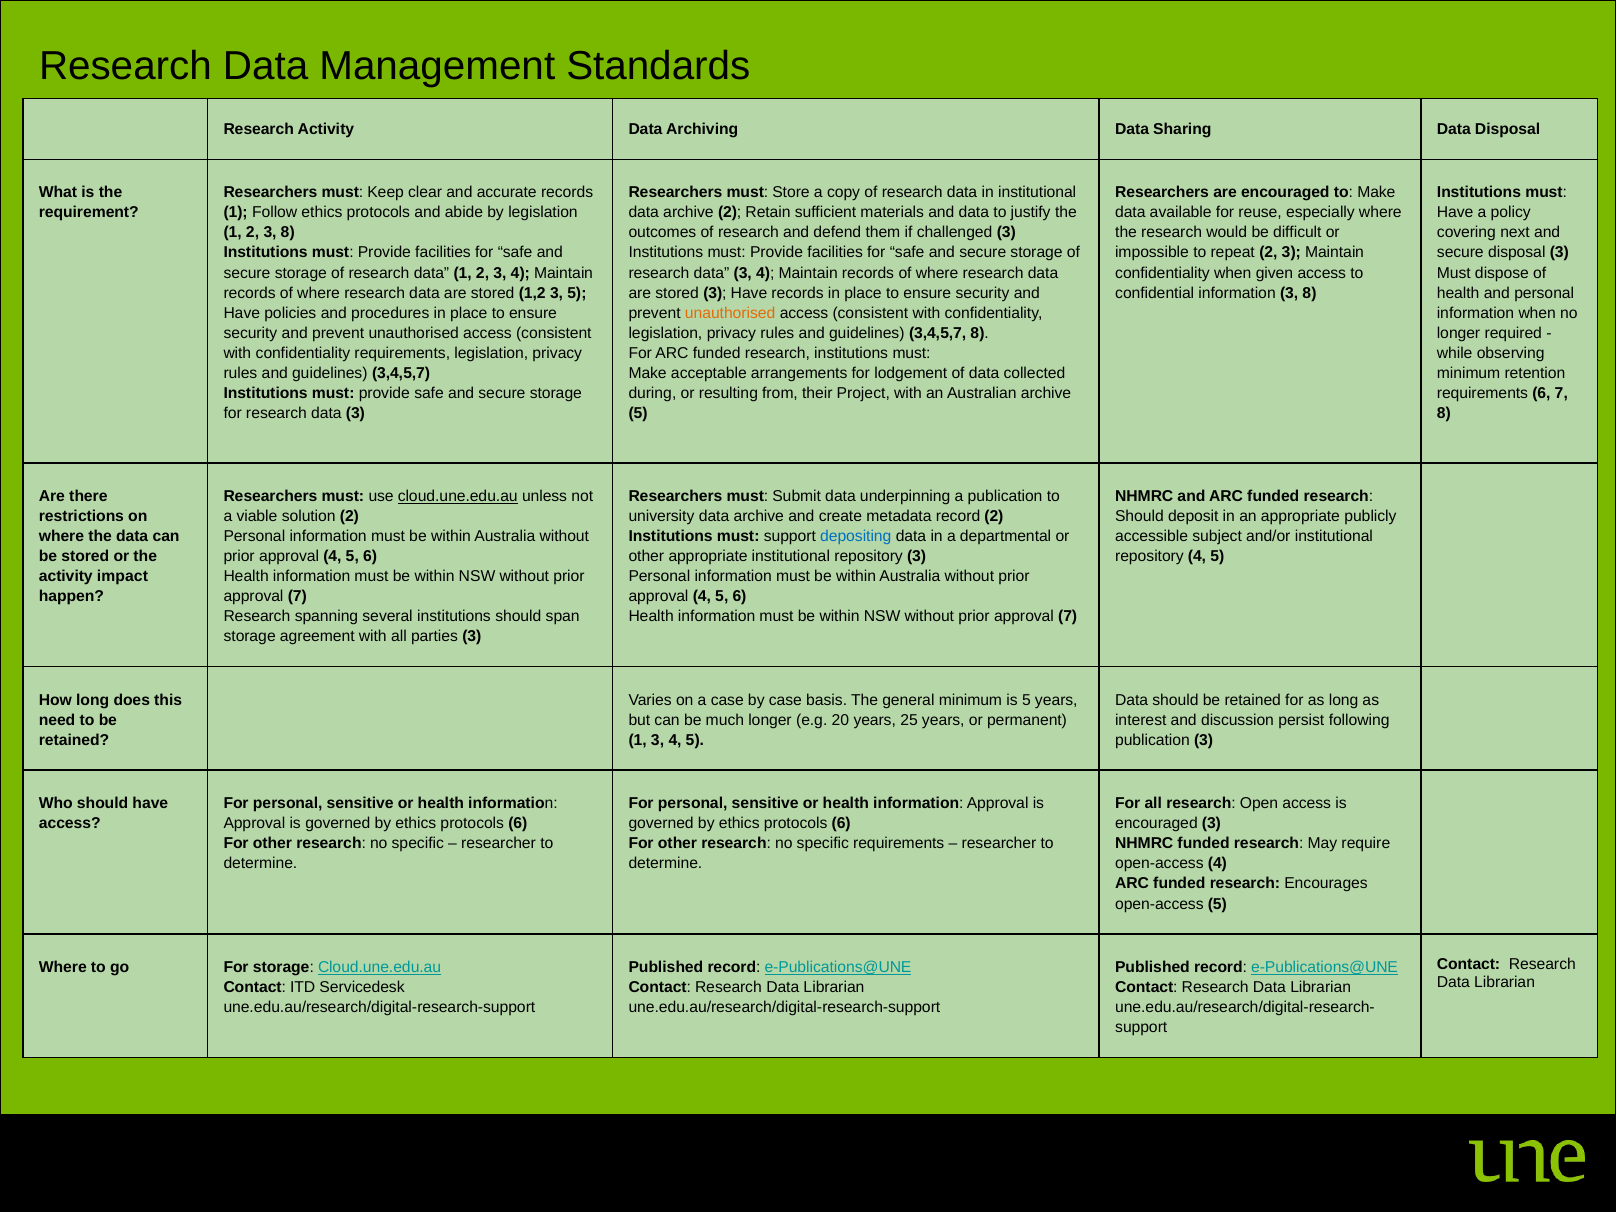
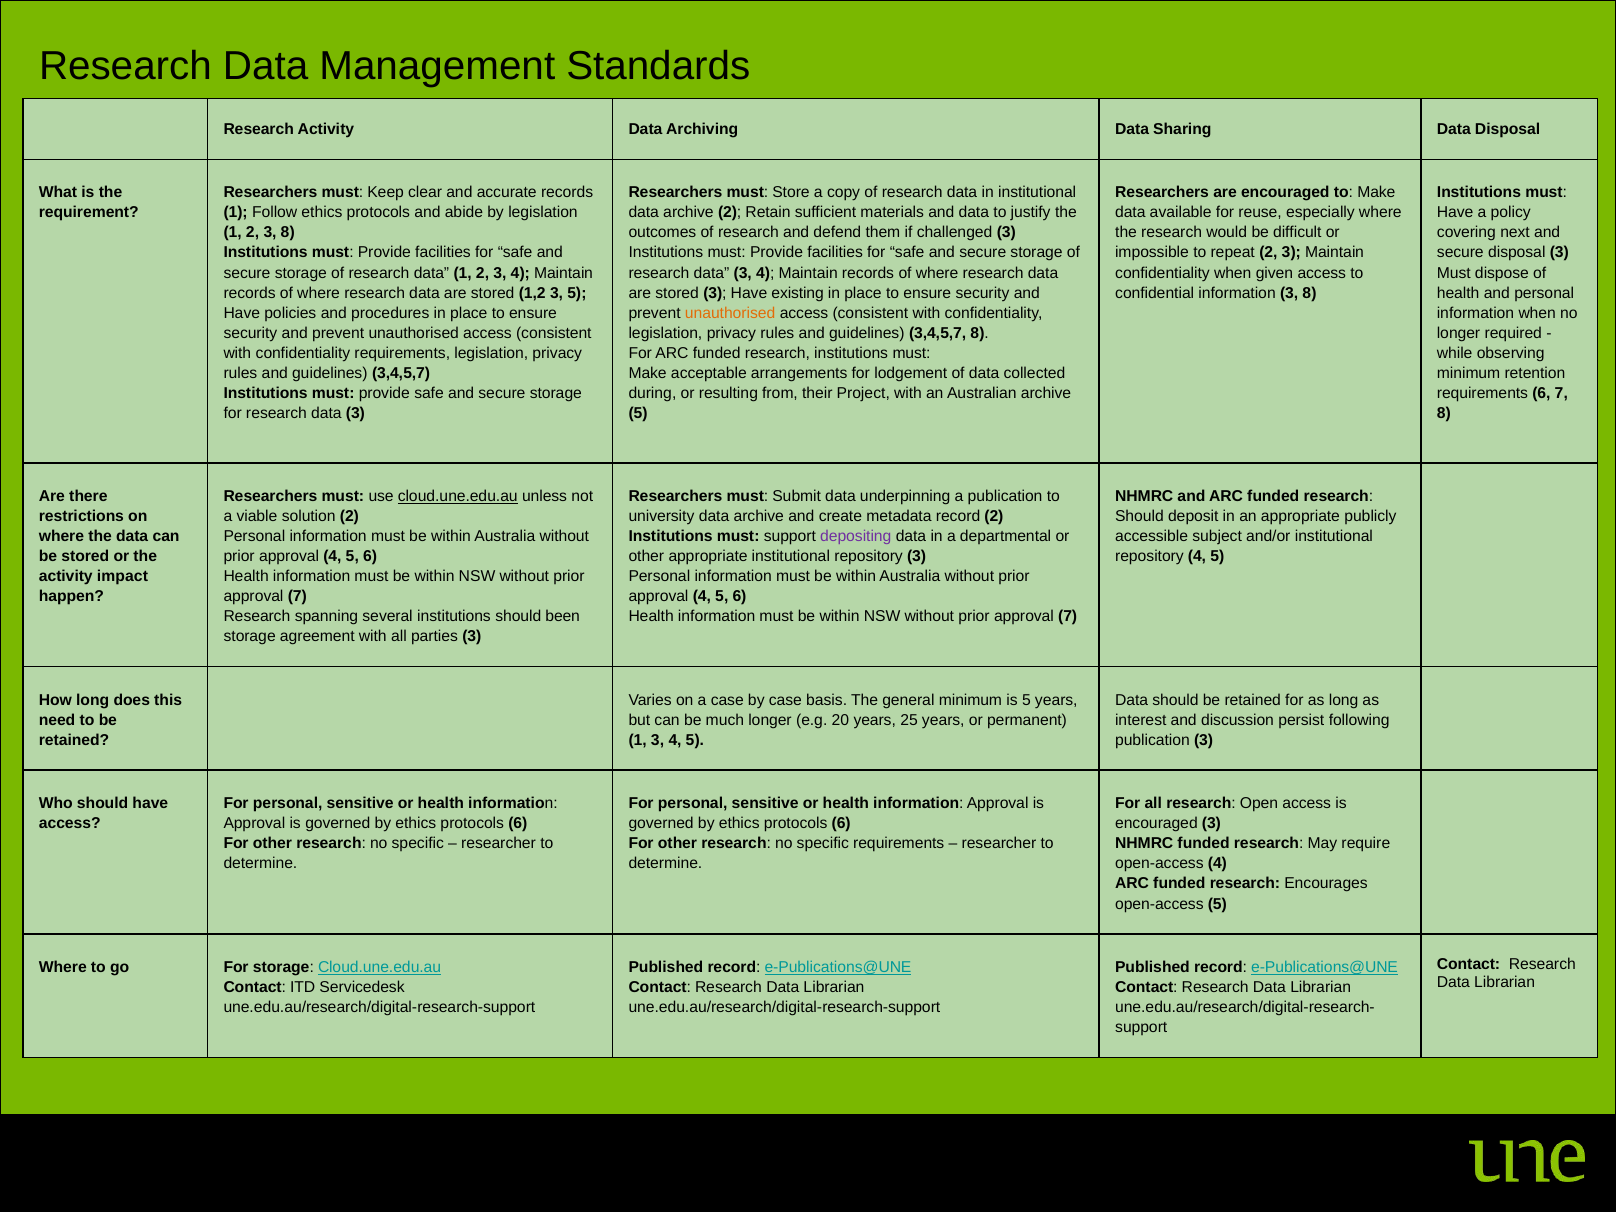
Have records: records -> existing (798, 293)
depositing colour: blue -> purple (856, 536)
span: span -> been (563, 617)
